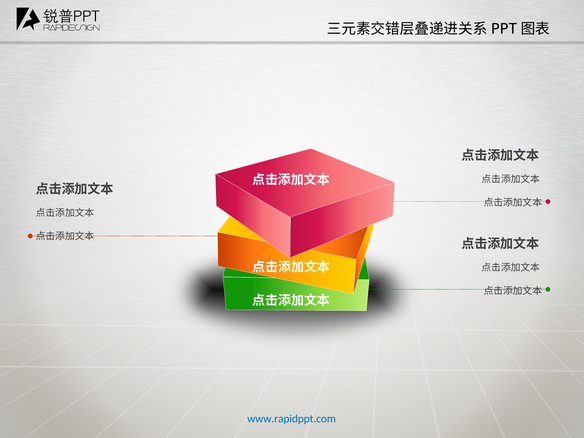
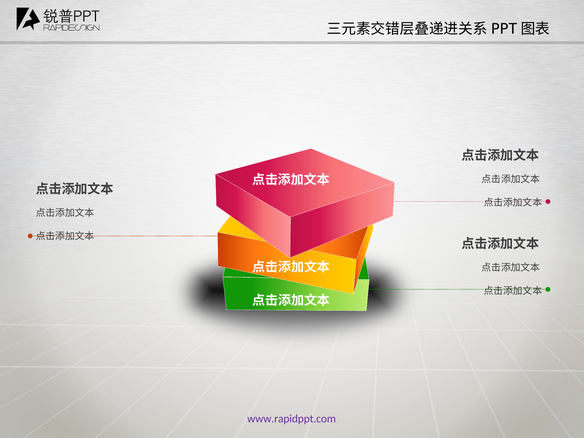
www.rapidppt.com colour: blue -> purple (292, 419)
